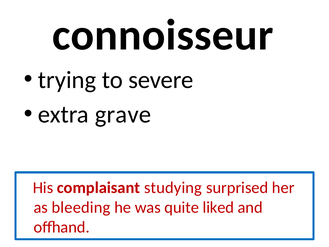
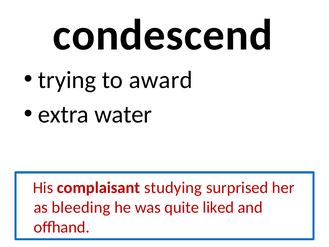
connoisseur: connoisseur -> condescend (163, 35)
severe: severe -> award (161, 80)
grave: grave -> water (123, 114)
